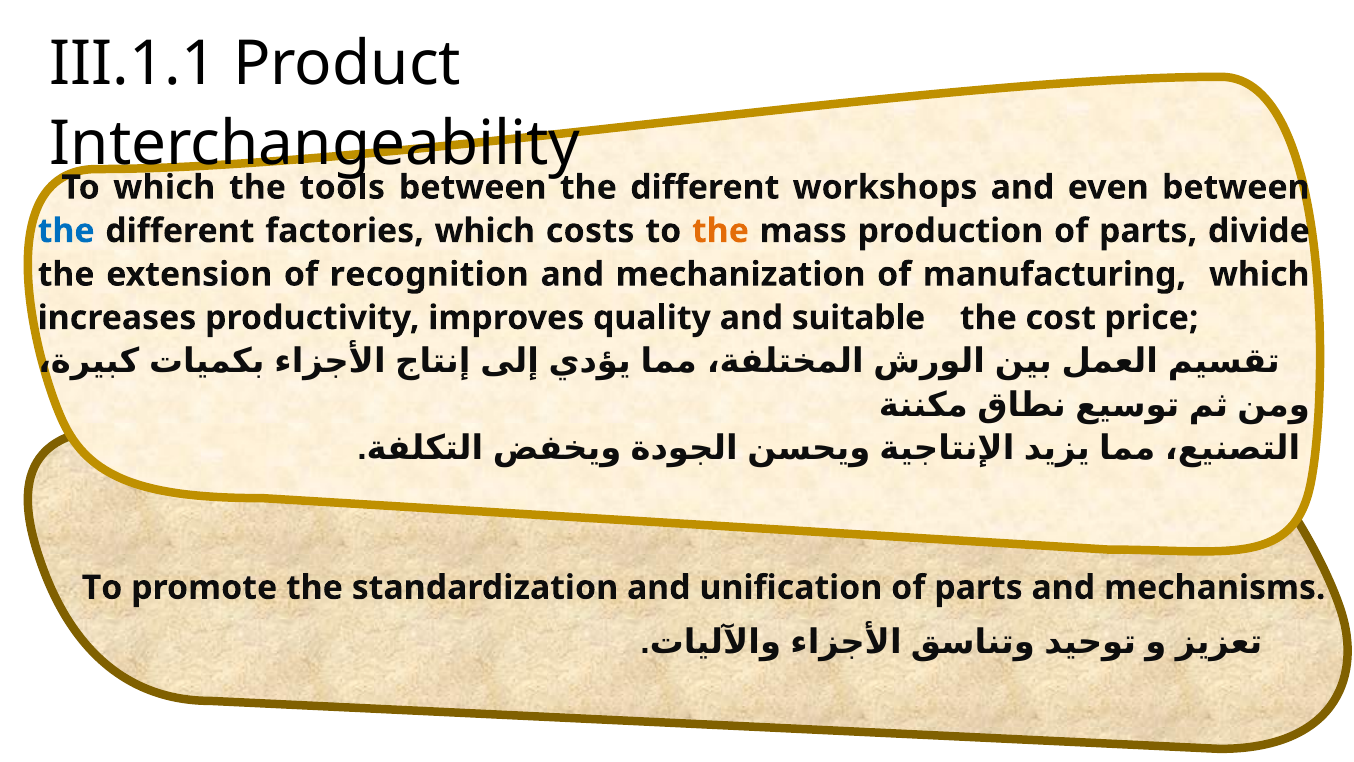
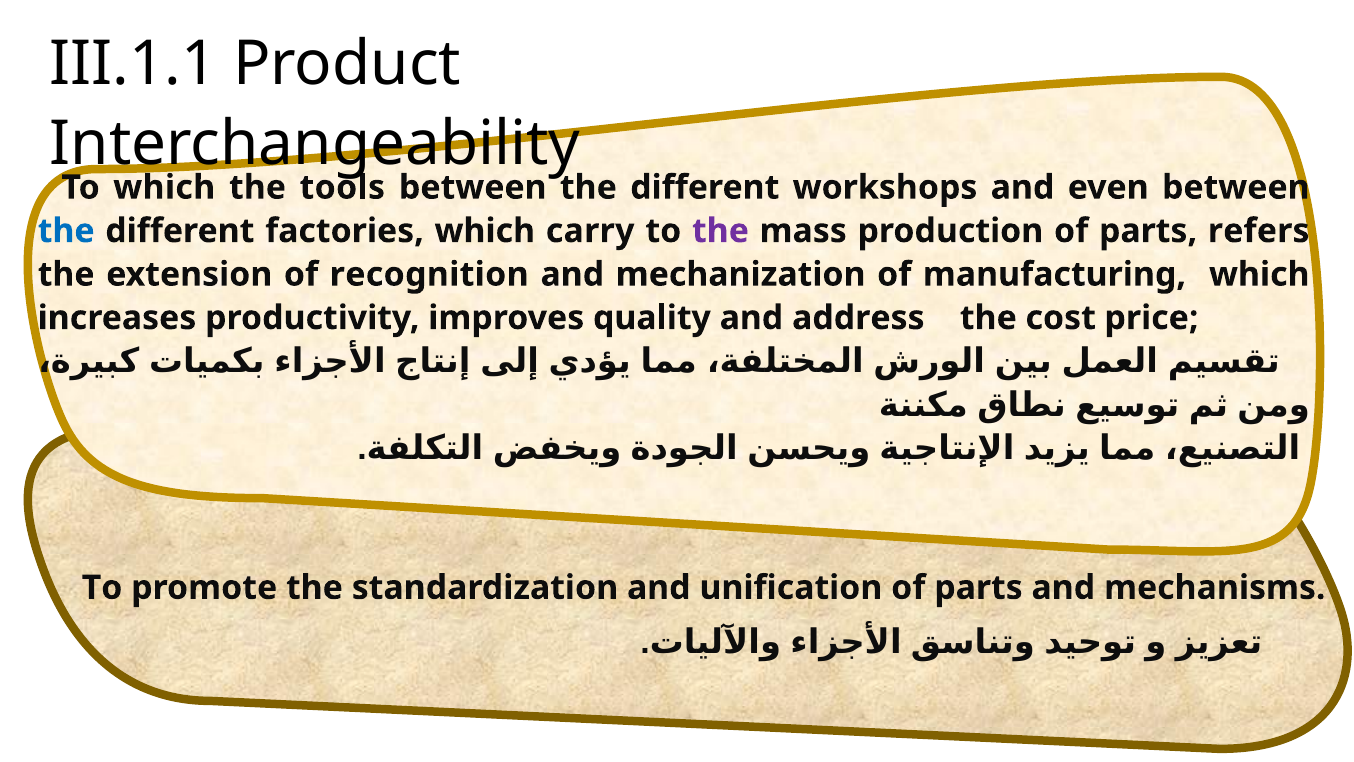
costs: costs -> carry (590, 231)
the colour: orange -> purple (720, 231)
divide: divide -> refers (1259, 231)
suitable: suitable -> address (858, 318)
